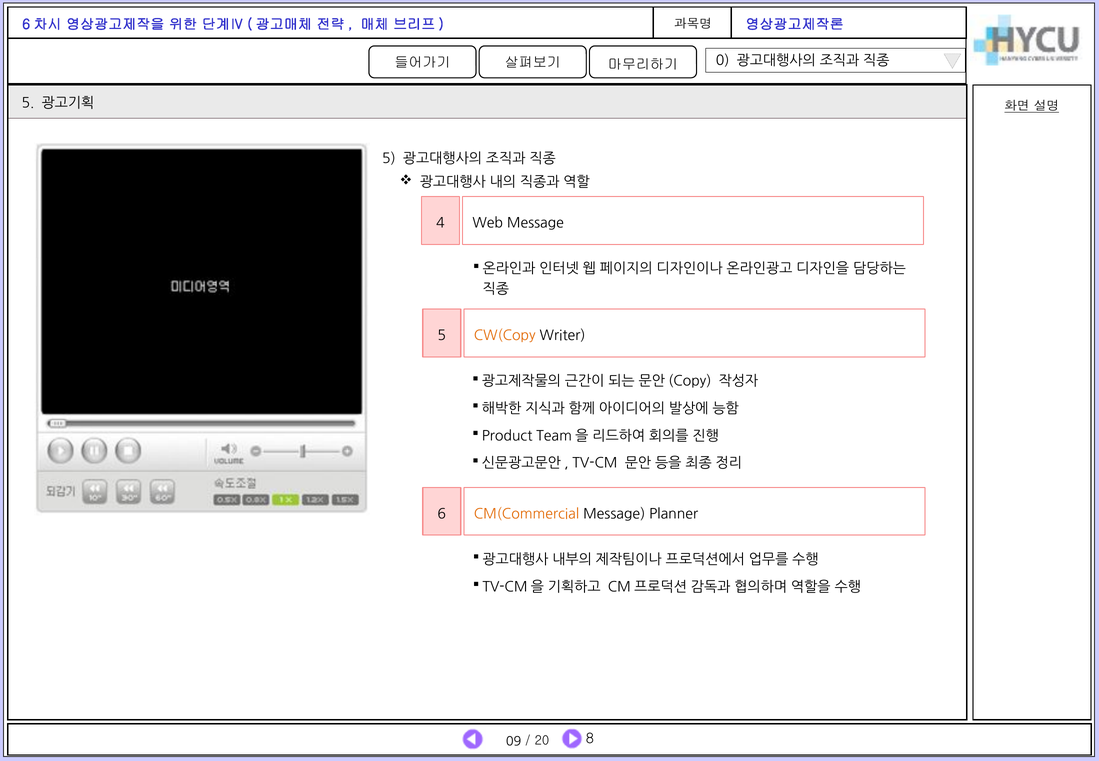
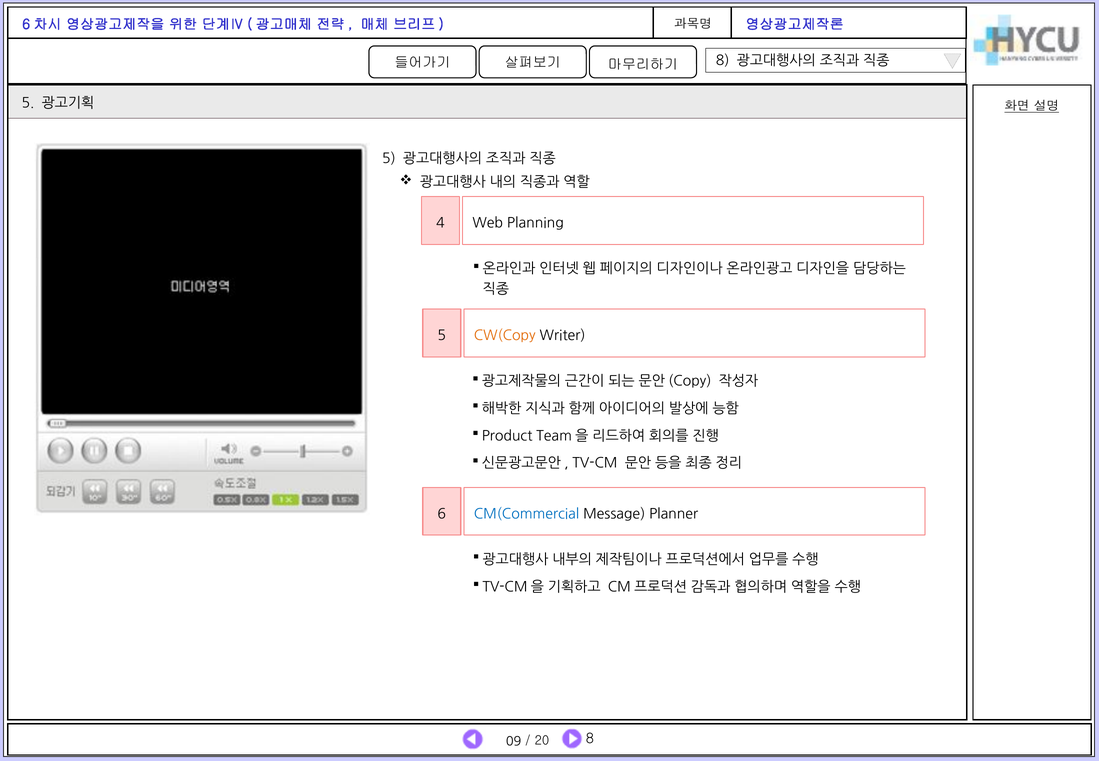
0: 0 -> 8 (723, 60)
Web Message: Message -> Planning (535, 223)
CM(Commercial colour: orange -> blue (526, 514)
